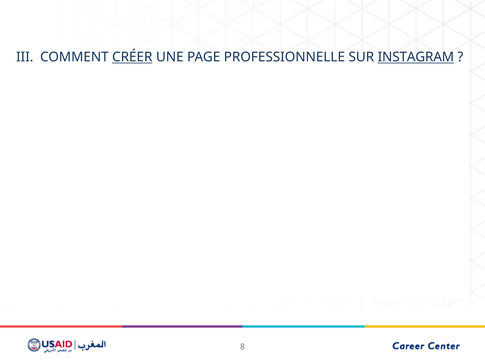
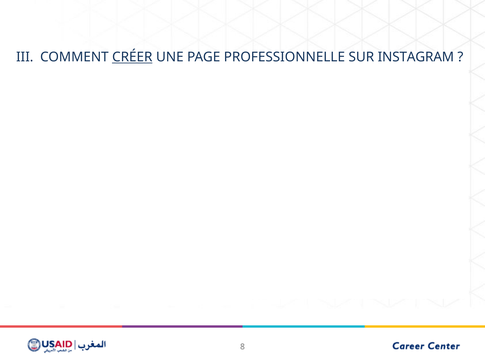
INSTAGRAM underline: present -> none (416, 57)
